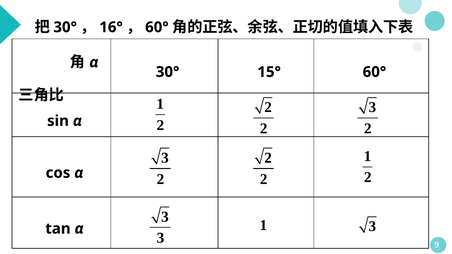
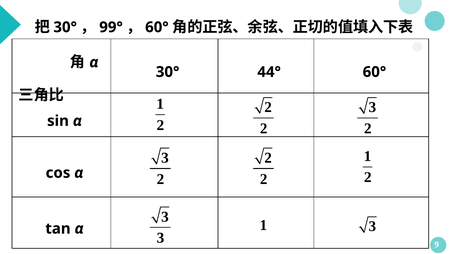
16°: 16° -> 99° (111, 27)
15°: 15° -> 44° (269, 72)
